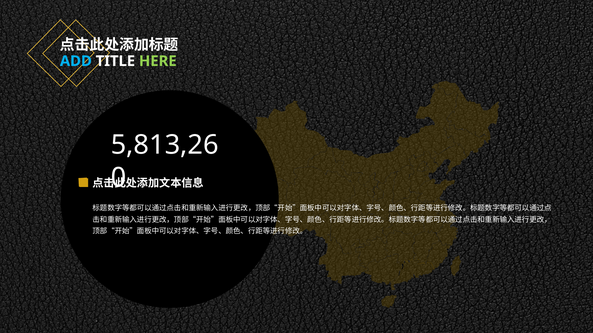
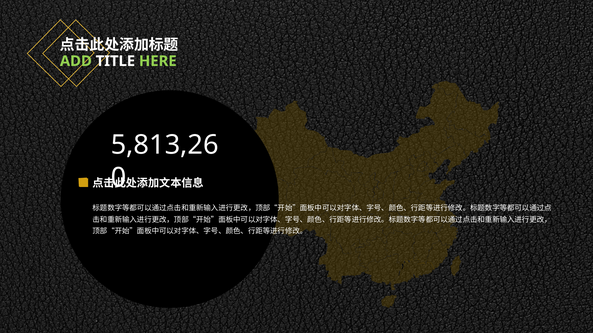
ADD colour: light blue -> light green (76, 61)
